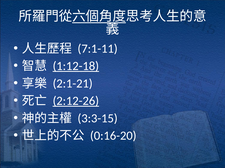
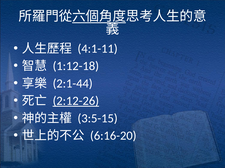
7:1-11: 7:1-11 -> 4:1-11 (98, 49)
1:12-18 underline: present -> none (76, 66)
2:1-21: 2:1-21 -> 2:1-44 (73, 84)
3:3-15: 3:3-15 -> 3:5-15 (98, 119)
0:16-20: 0:16-20 -> 6:16-20 (113, 136)
